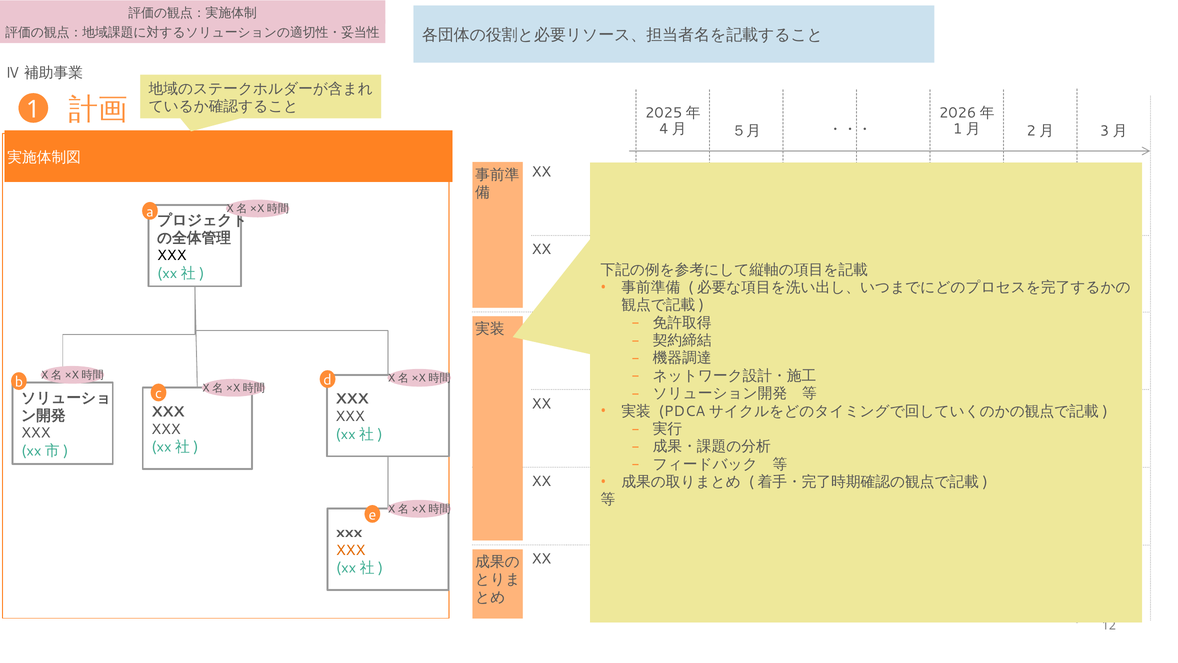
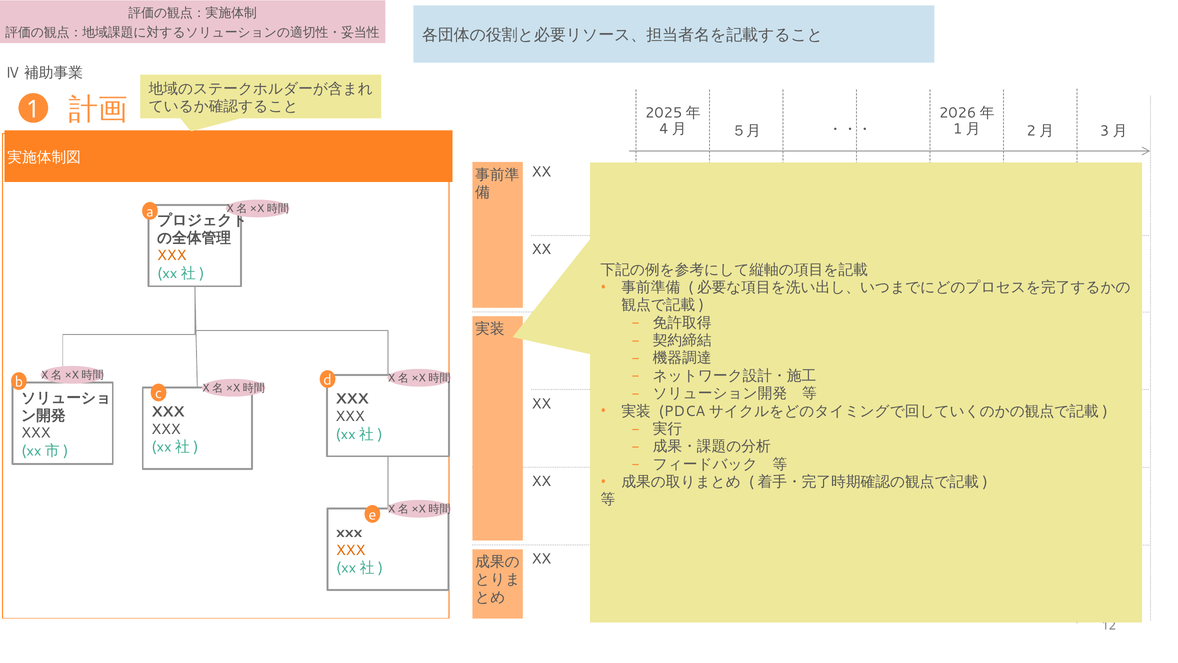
XXX colour: black -> orange (172, 255)
